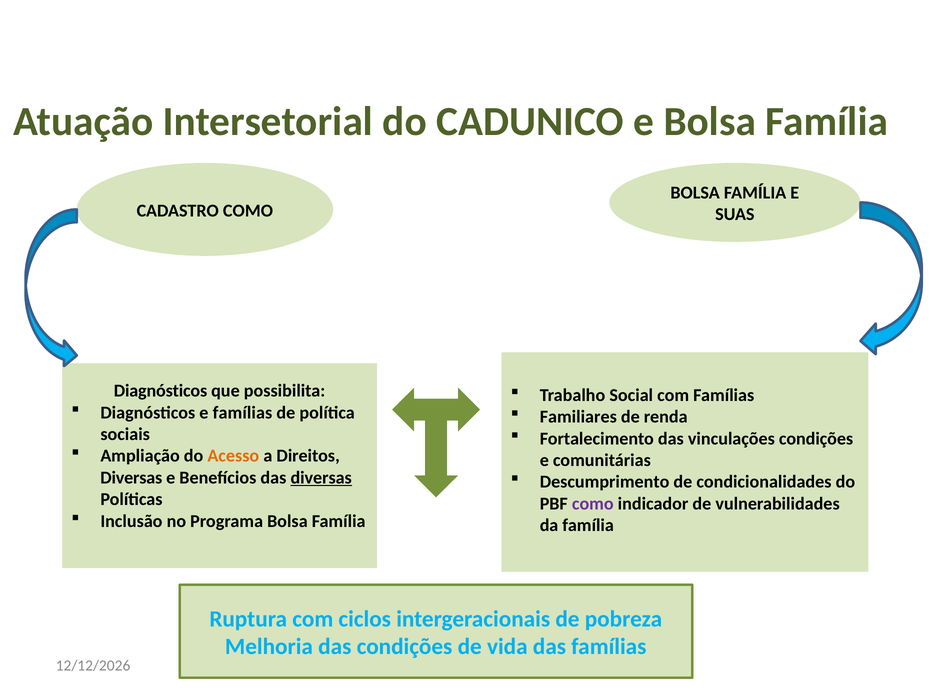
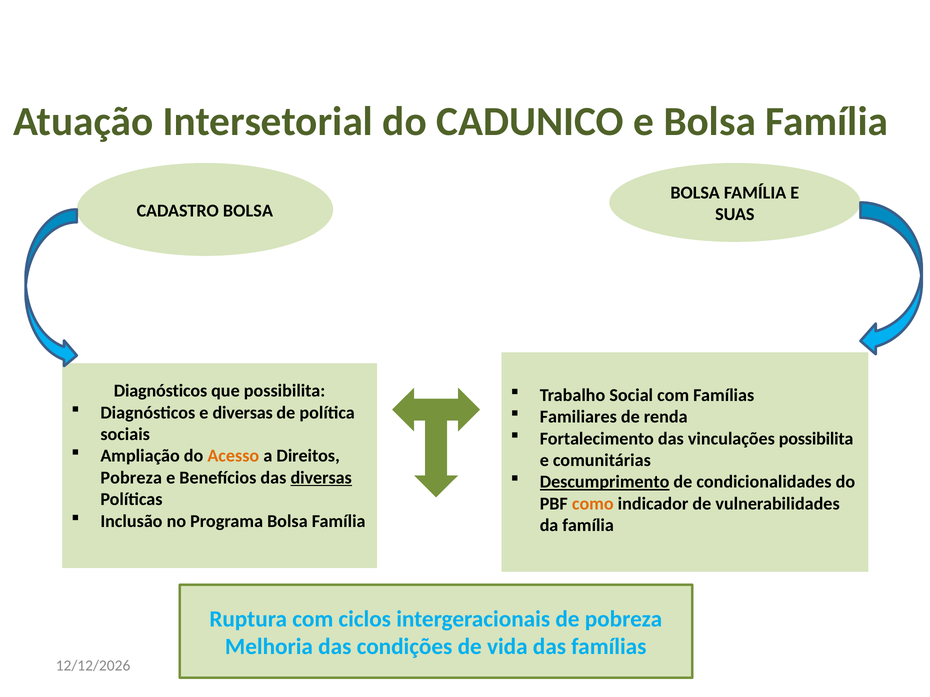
CADASTRO COMO: COMO -> BOLSA (248, 211)
e famílias: famílias -> diversas (243, 413)
vinculações condições: condições -> possibilita (816, 439)
Diversas: Diversas -> Pobreza (131, 478)
Descumprimento underline: none -> present (605, 482)
como colour: purple -> orange (593, 504)
